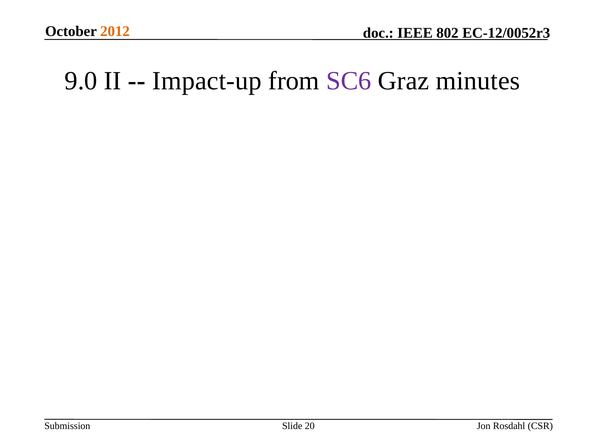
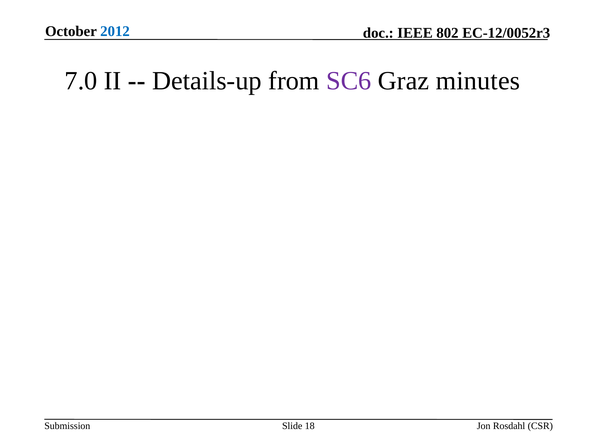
2012 colour: orange -> blue (115, 31)
9.0: 9.0 -> 7.0 (81, 81)
Impact-up: Impact-up -> Details-up (207, 81)
20: 20 -> 18 (310, 426)
